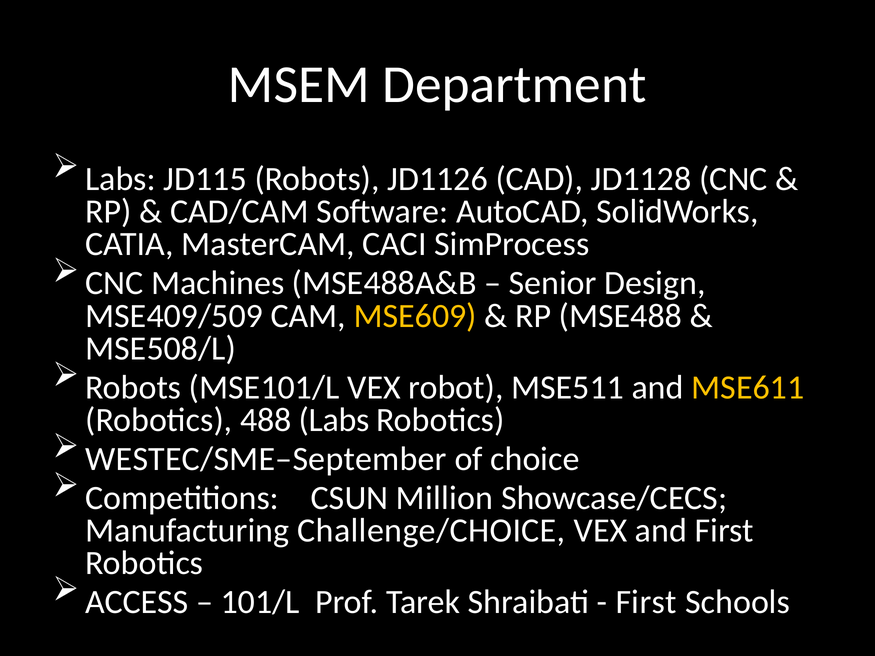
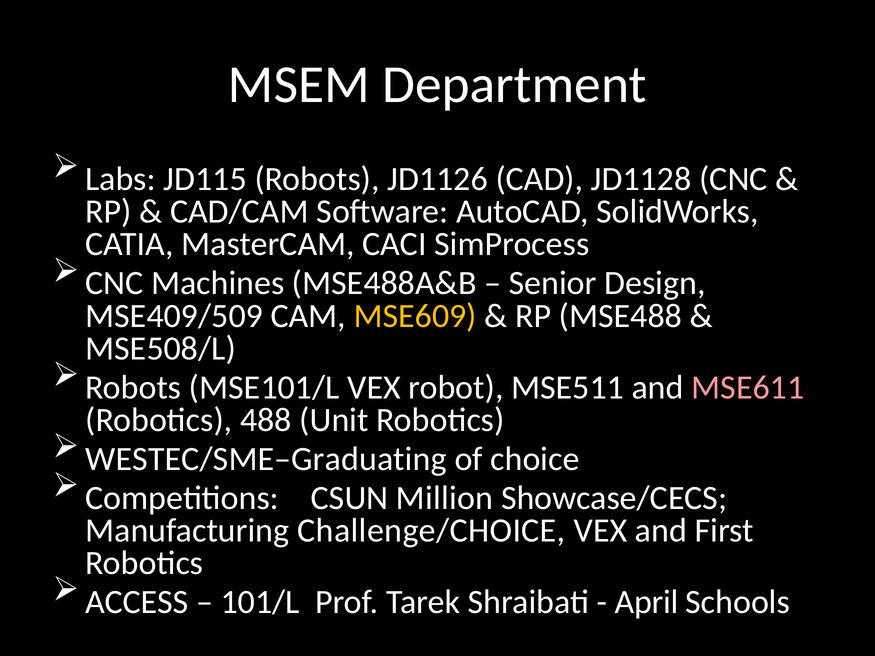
MSE611 colour: yellow -> pink (748, 388)
488 Labs: Labs -> Unit (334, 420)
WESTEC/SME–September: WESTEC/SME–September -> WESTEC/SME–Graduating (266, 459)
First: First -> April (647, 602)
